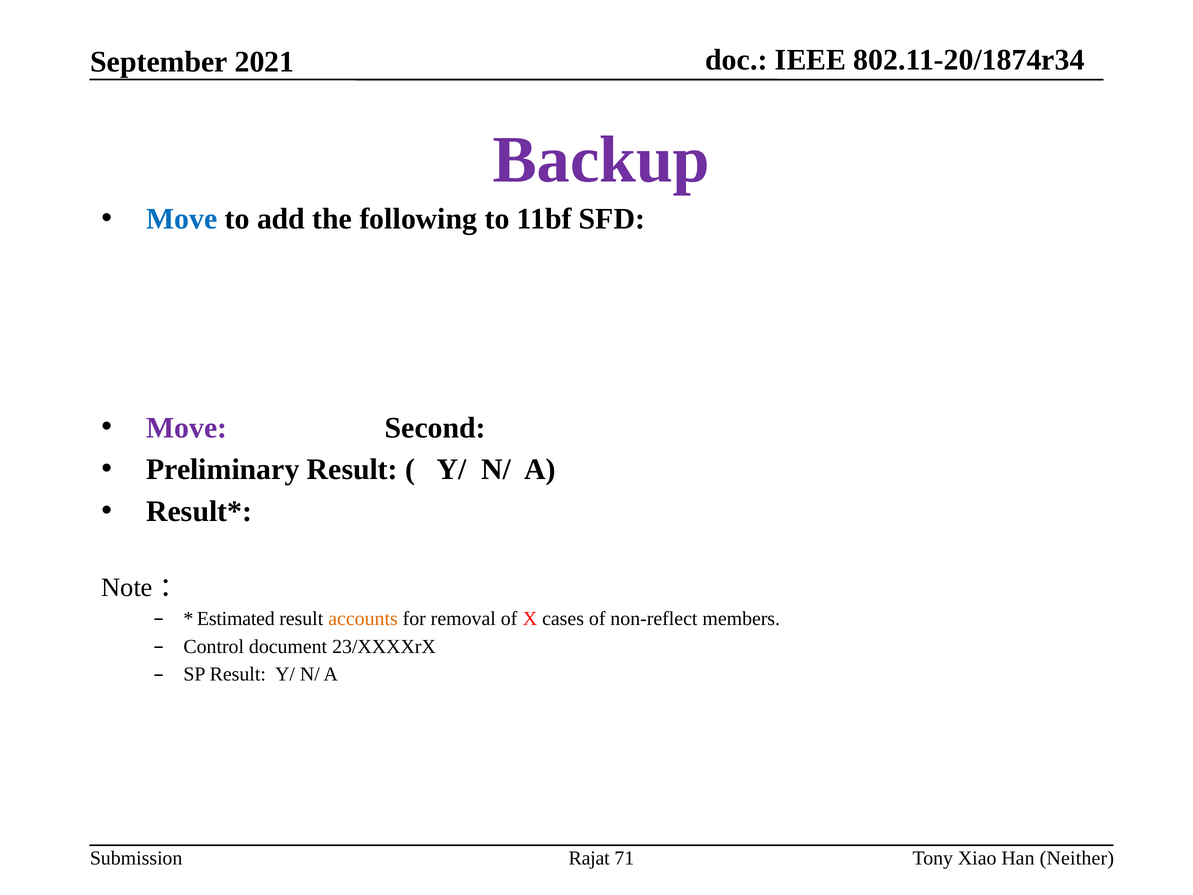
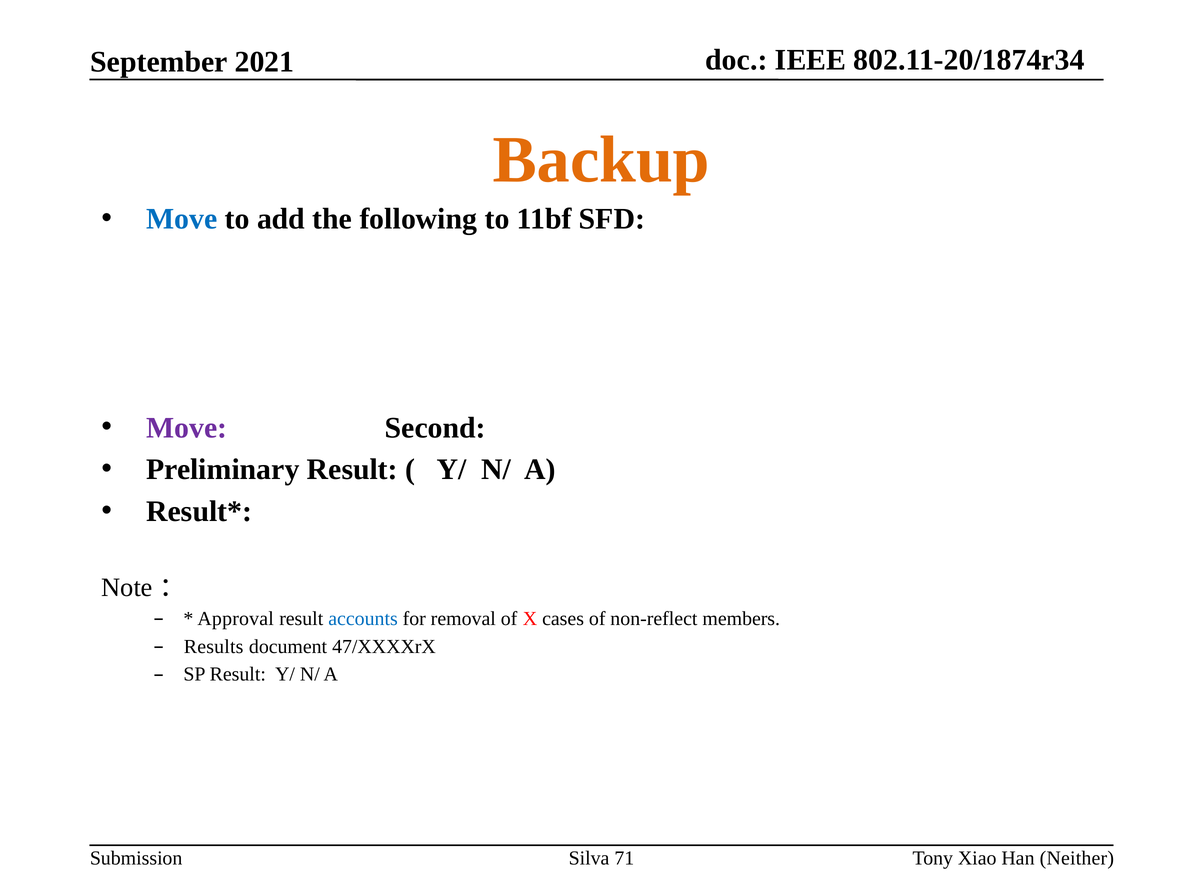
Backup colour: purple -> orange (601, 160)
Estimated: Estimated -> Approval (236, 618)
accounts colour: orange -> blue (363, 618)
Control: Control -> Results (214, 646)
23/XXXXrX: 23/XXXXrX -> 47/XXXXrX (384, 646)
Rajat: Rajat -> Silva (589, 858)
